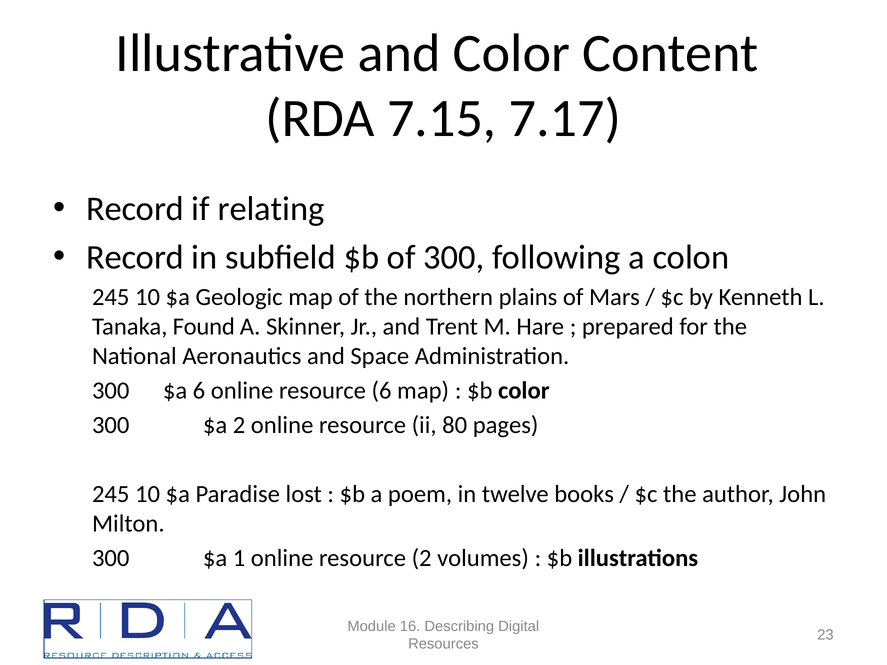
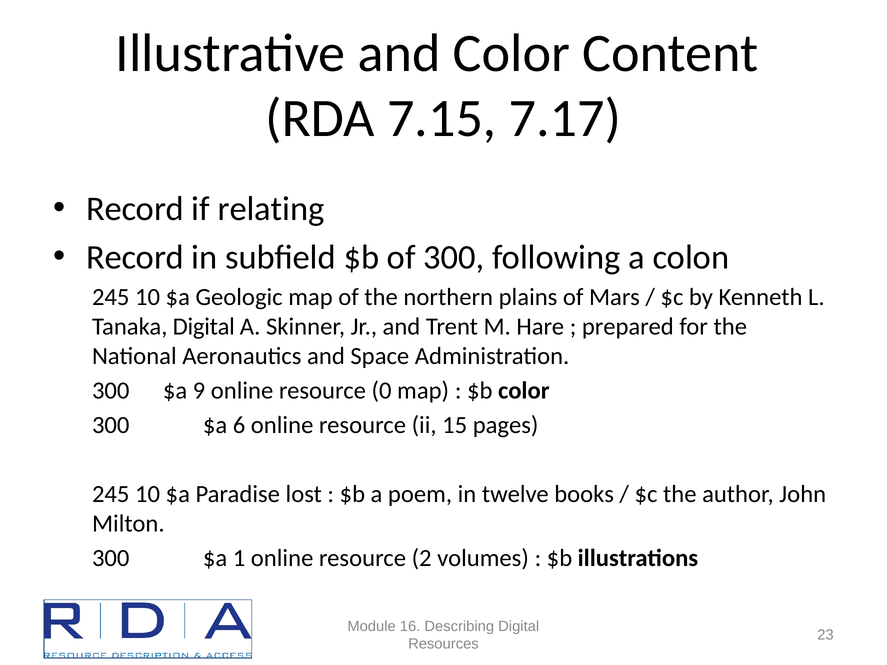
Tanaka Found: Found -> Digital (204, 327)
$a 6: 6 -> 9 (199, 391)
resource 6: 6 -> 0 (382, 391)
$a 2: 2 -> 6 (239, 425)
80: 80 -> 15 (455, 425)
